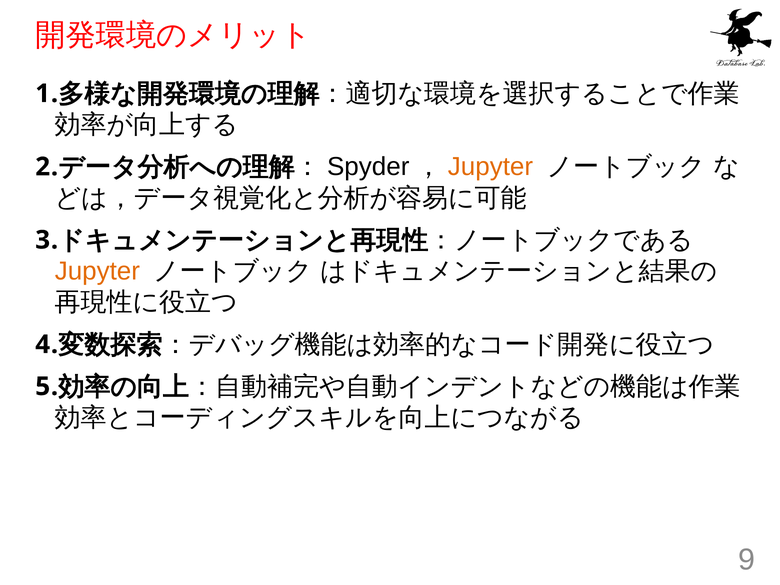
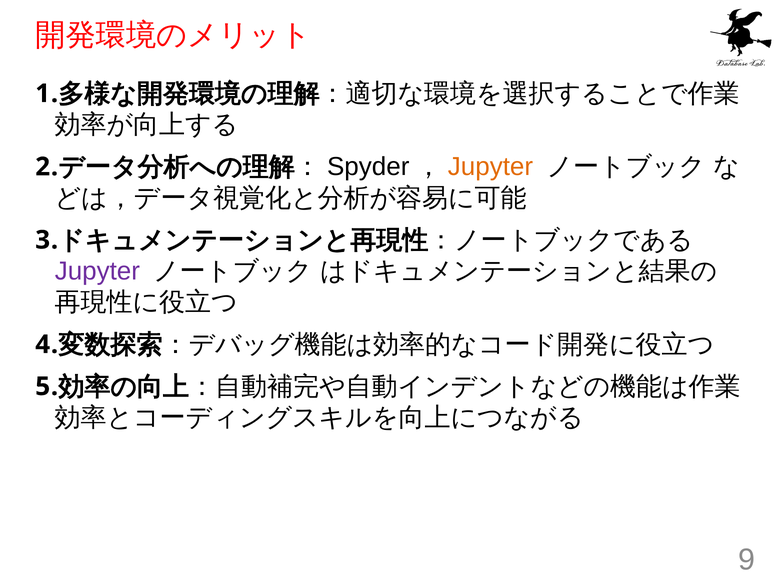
Jupyter colour: orange -> purple (97, 271)
